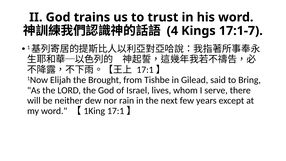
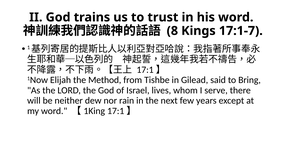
4: 4 -> 8 (172, 31)
Brought: Brought -> Method (105, 80)
